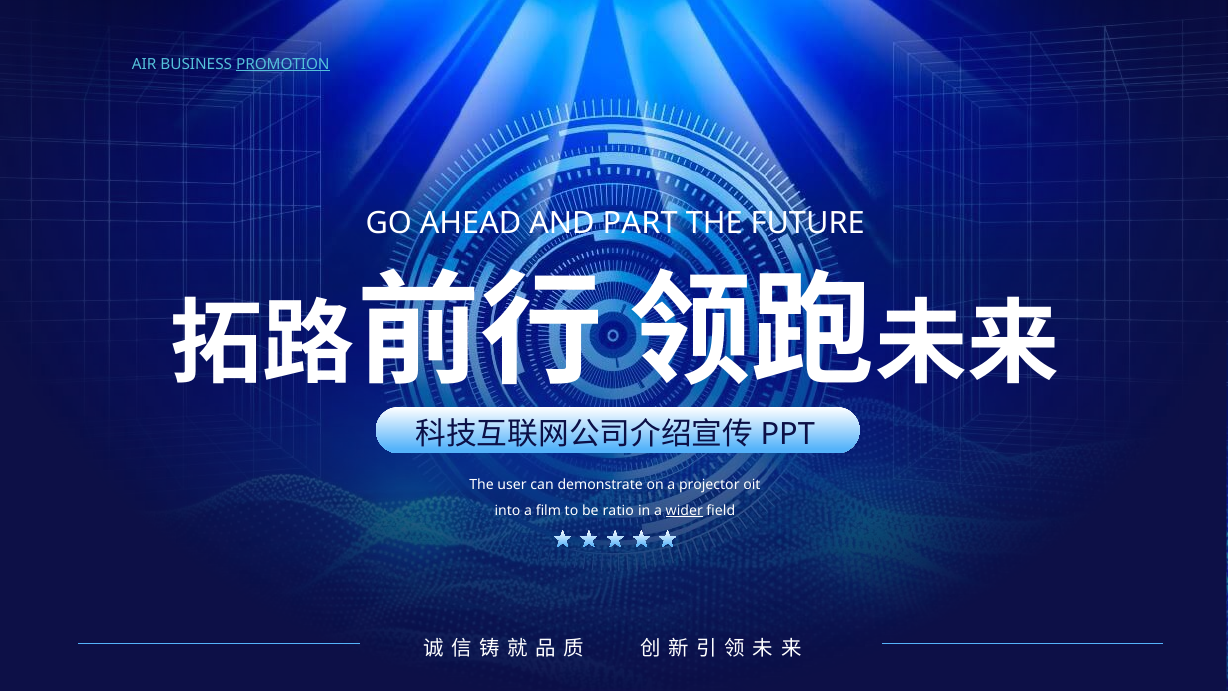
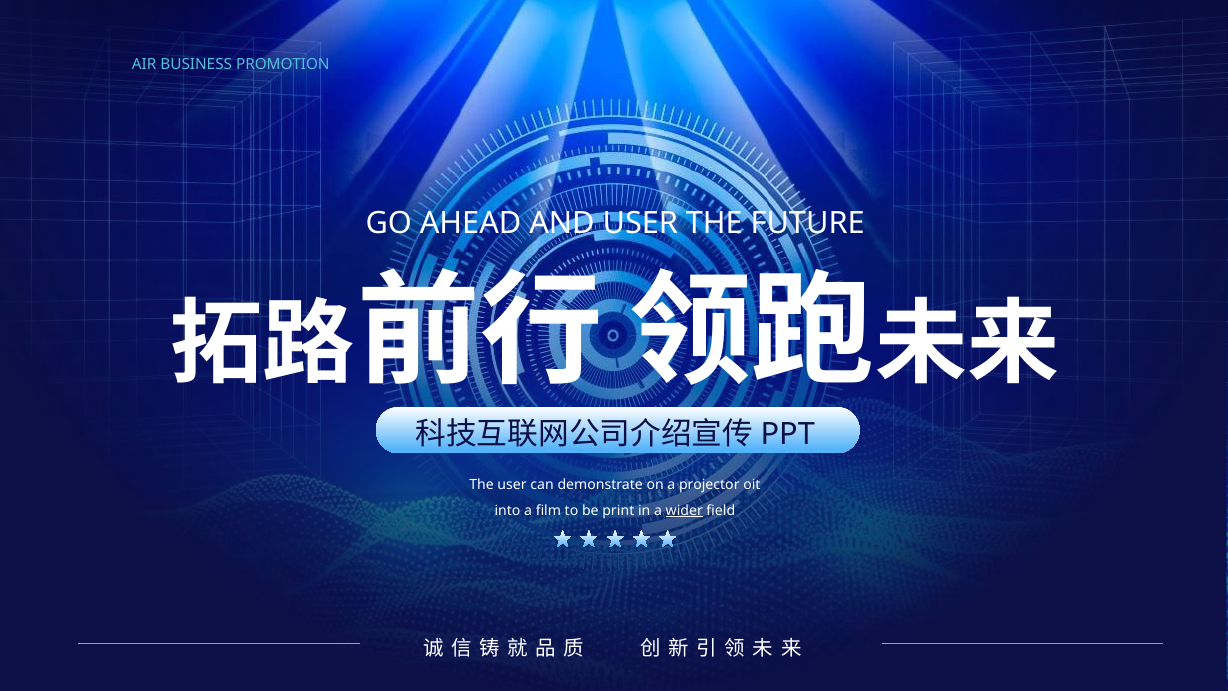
PROMOTION underline: present -> none (283, 64)
AND PART: PART -> USER (640, 223)
ratio: ratio -> print (618, 510)
